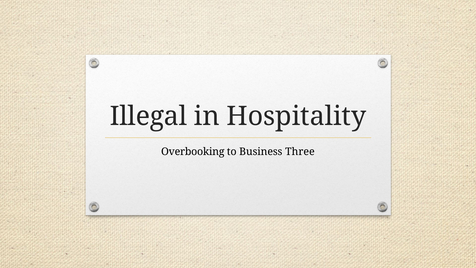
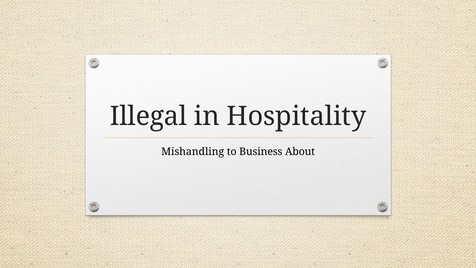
Overbooking: Overbooking -> Mishandling (193, 152)
Three: Three -> About (300, 152)
